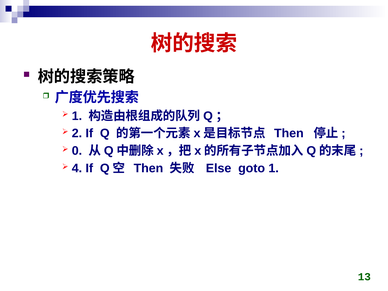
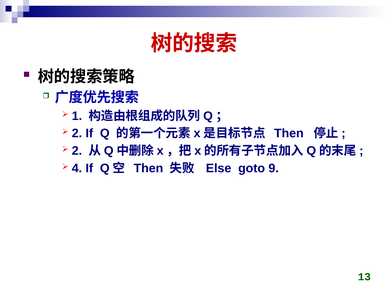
0: 0 -> 2 (77, 151)
goto 1: 1 -> 9 (274, 168)
